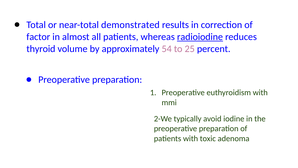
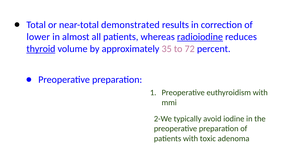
factor: factor -> lower (38, 37)
thyroid underline: none -> present (41, 49)
54: 54 -> 35 (167, 49)
25: 25 -> 72 (190, 49)
